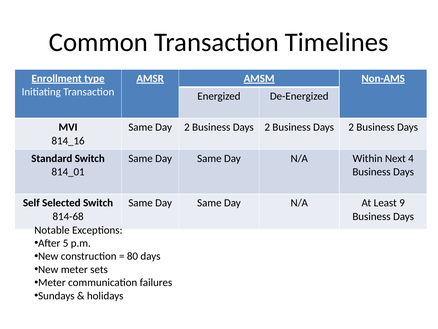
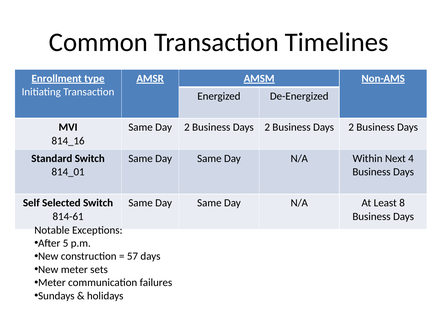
9: 9 -> 8 (402, 203)
814-68: 814-68 -> 814-61 (68, 216)
80: 80 -> 57 (132, 256)
